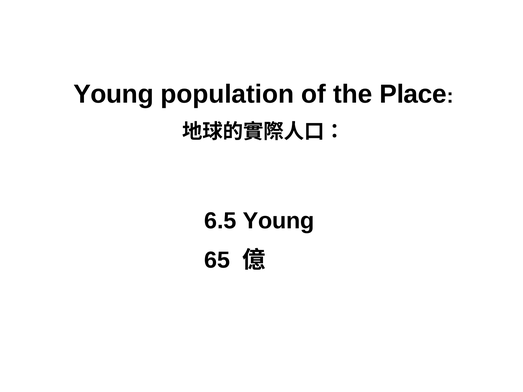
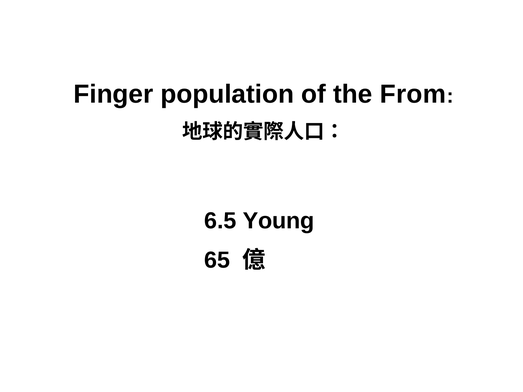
Young: Young -> Finger (113, 94)
Place: Place -> From (413, 94)
